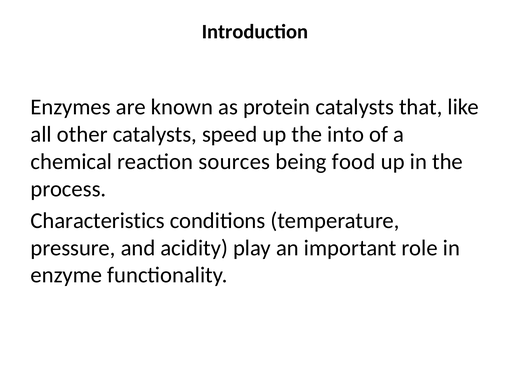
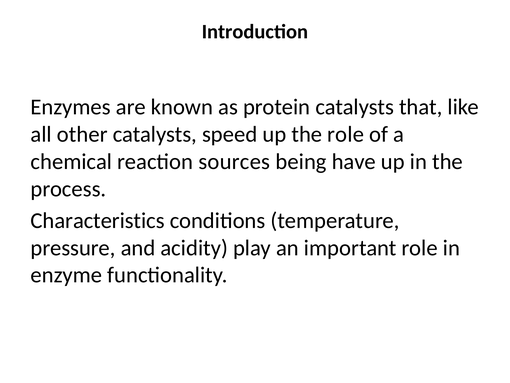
the into: into -> role (346, 134)
food: food -> have (354, 161)
